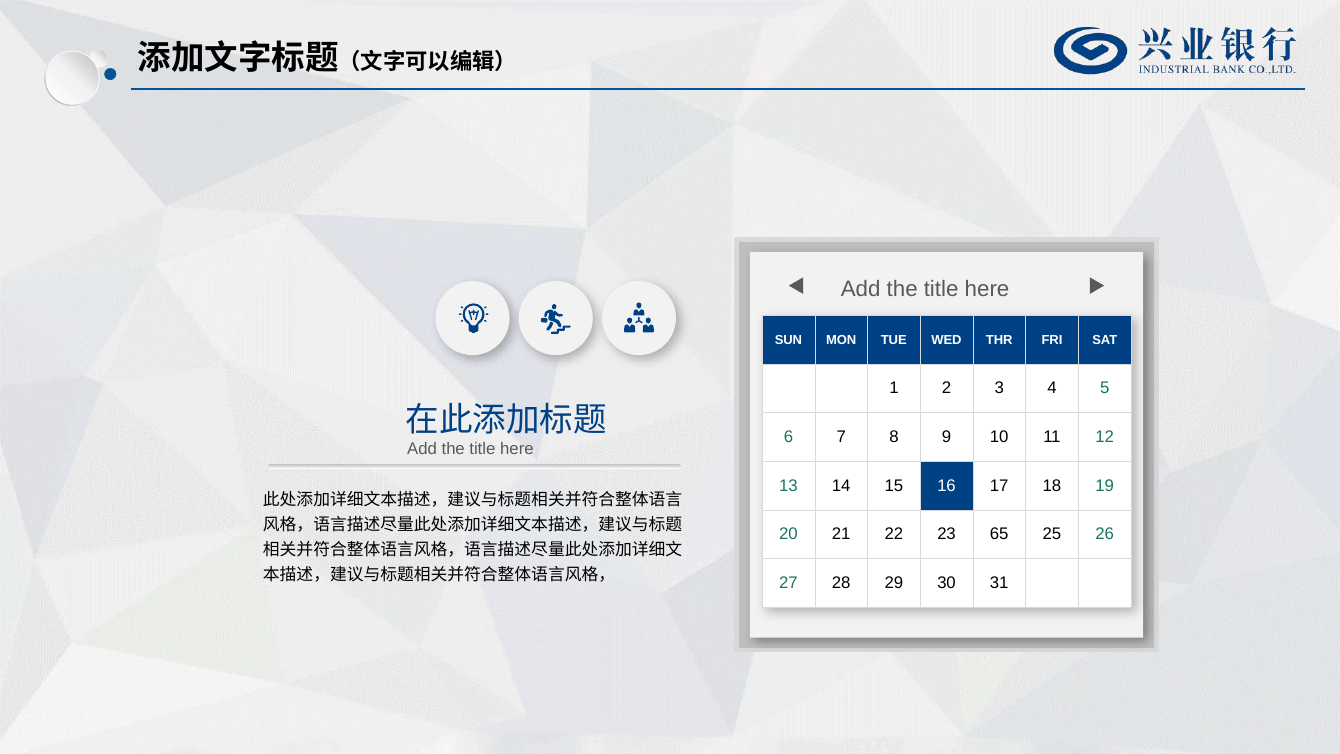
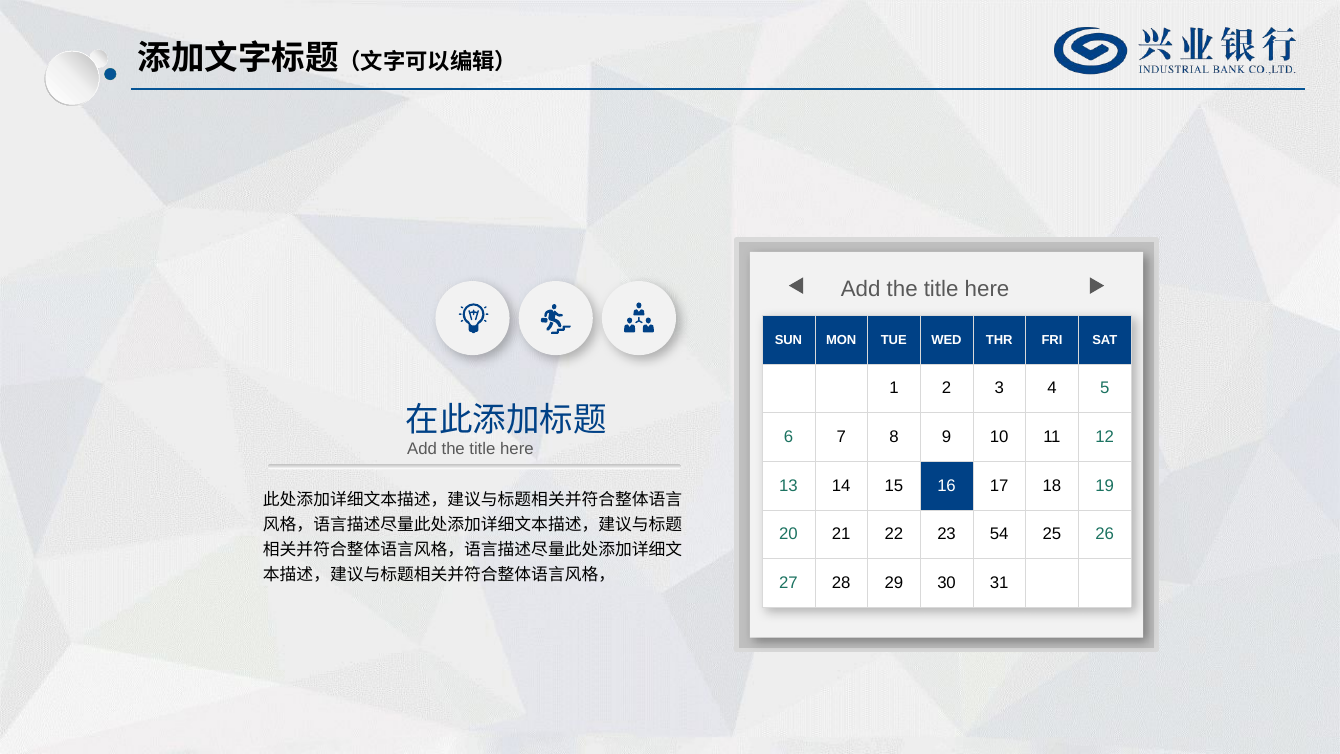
65: 65 -> 54 (999, 534)
